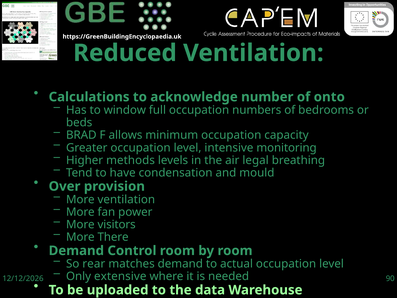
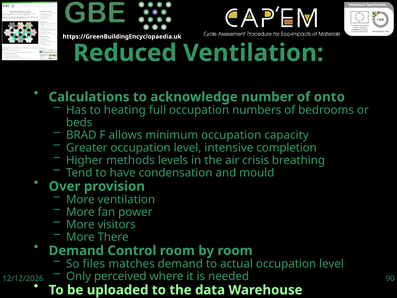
window: window -> heating (125, 110)
monitoring: monitoring -> completion (287, 148)
legal: legal -> crisis (256, 160)
rear: rear -> files (94, 264)
extensive: extensive -> perceived (120, 276)
